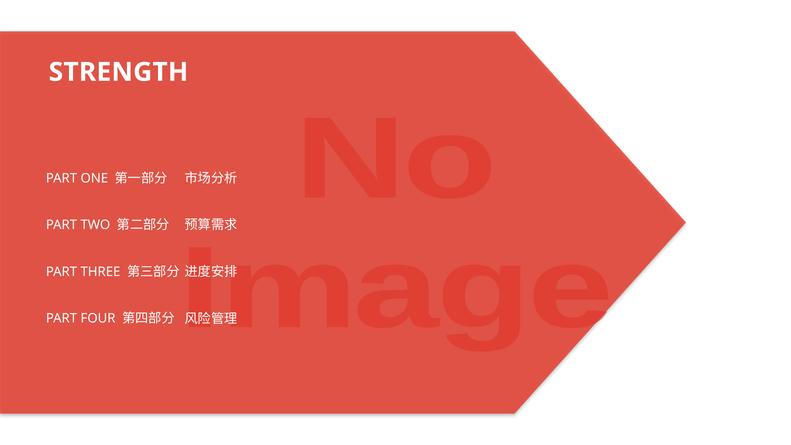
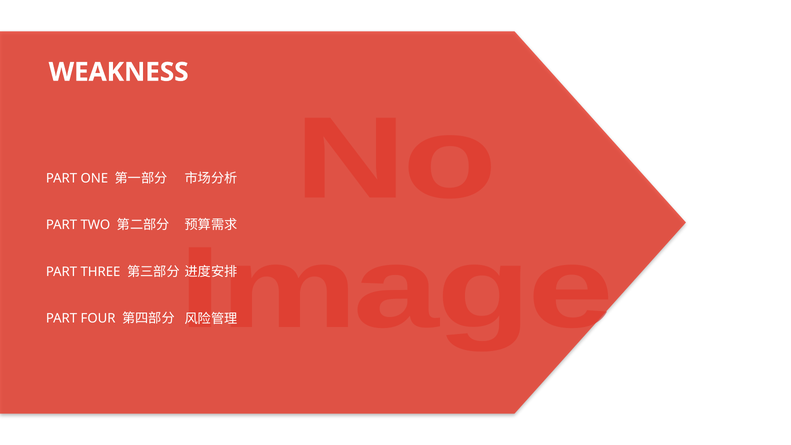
STRENGTH: STRENGTH -> WEAKNESS (119, 72)
